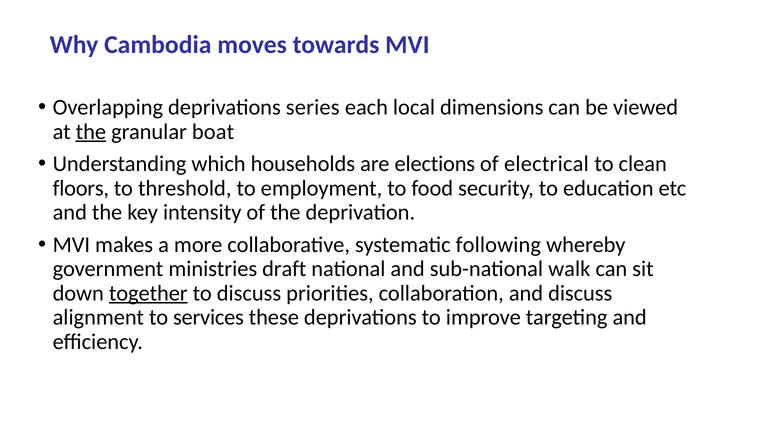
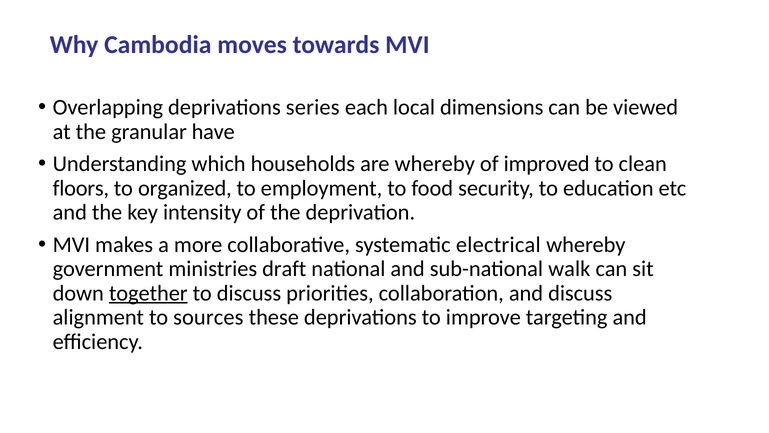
the underline: present -> none (91, 132)
boat: boat -> have (213, 132)
are elections: elections -> whereby (435, 164)
electrical: electrical -> improved (547, 164)
threshold: threshold -> organized (185, 188)
following: following -> electrical (498, 244)
services: services -> sources (208, 317)
